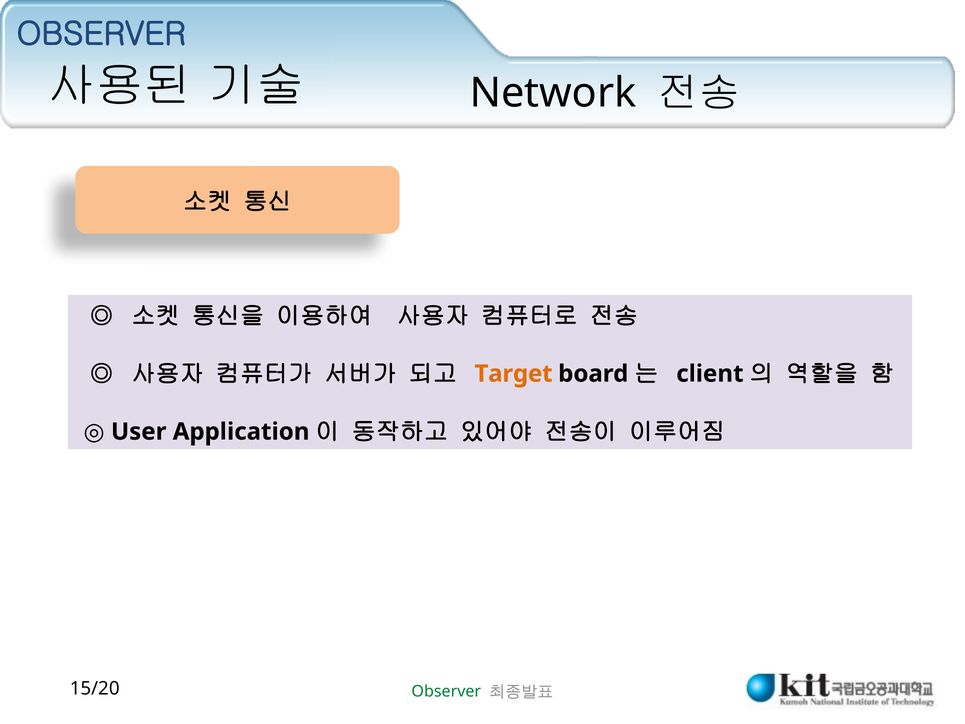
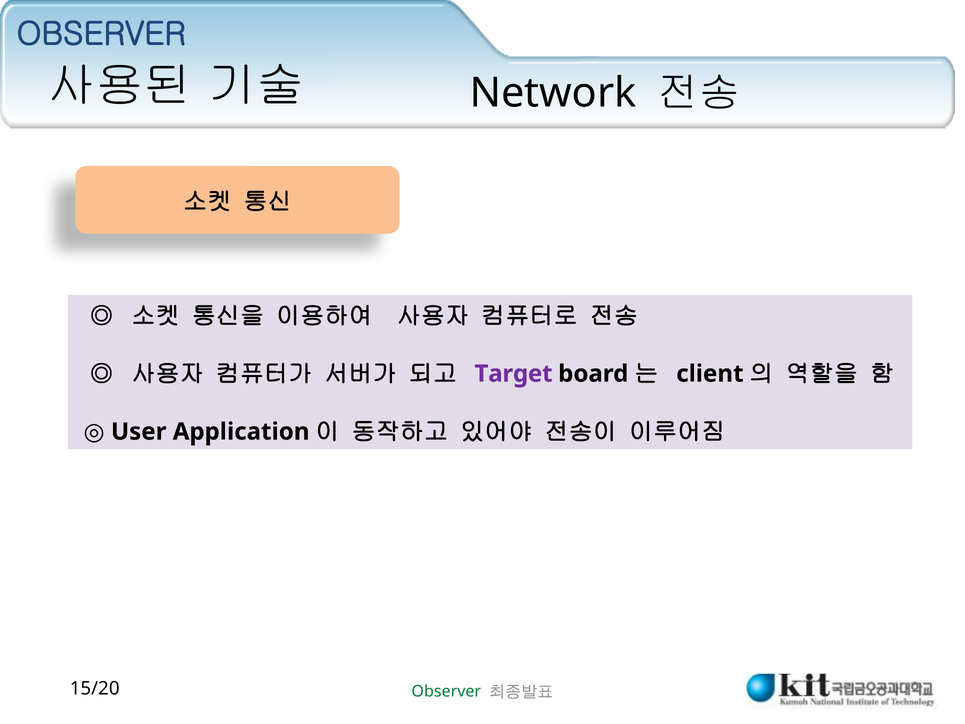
Target colour: orange -> purple (514, 374)
